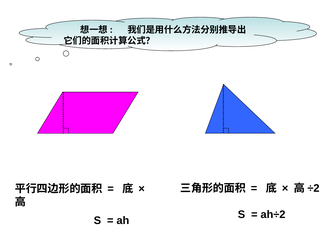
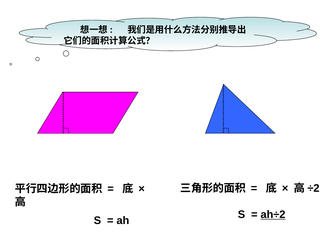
ah÷2 underline: none -> present (273, 215)
